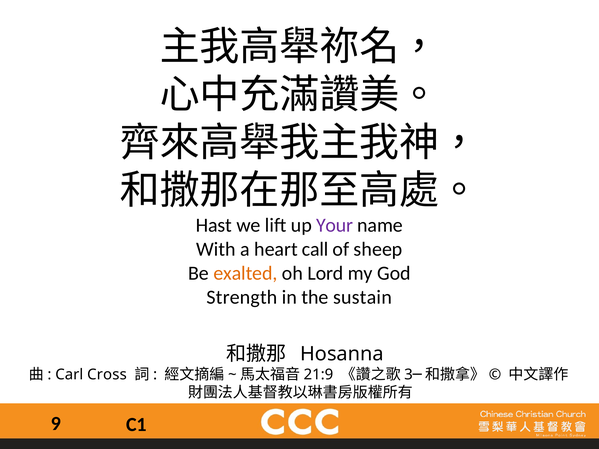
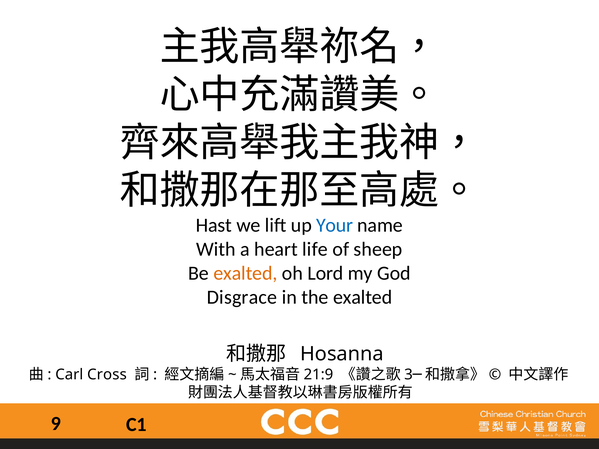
Your colour: purple -> blue (335, 225)
call: call -> life (315, 249)
Strength: Strength -> Disgrace (242, 297)
the sustain: sustain -> exalted (363, 297)
